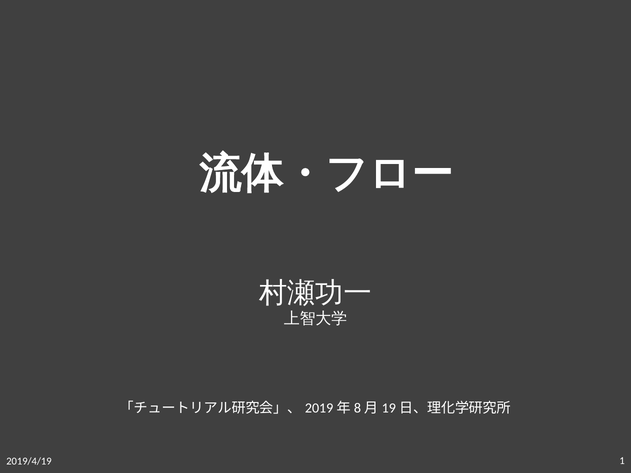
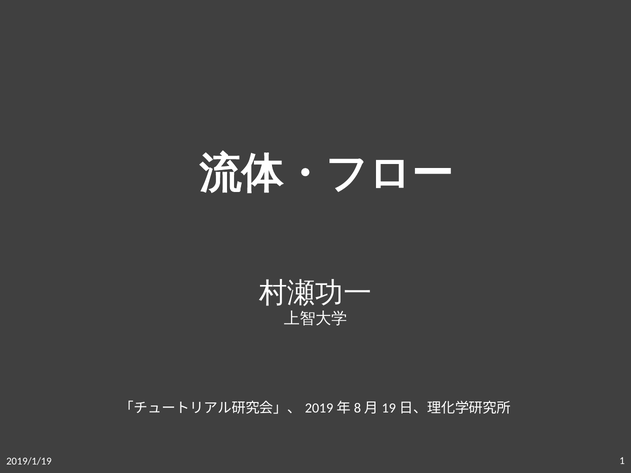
2019/4/19: 2019/4/19 -> 2019/1/19 (29, 461)
